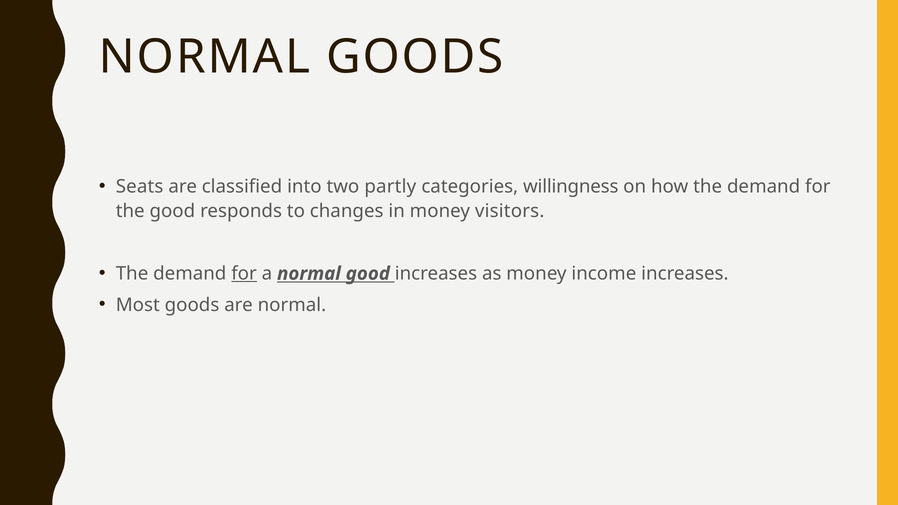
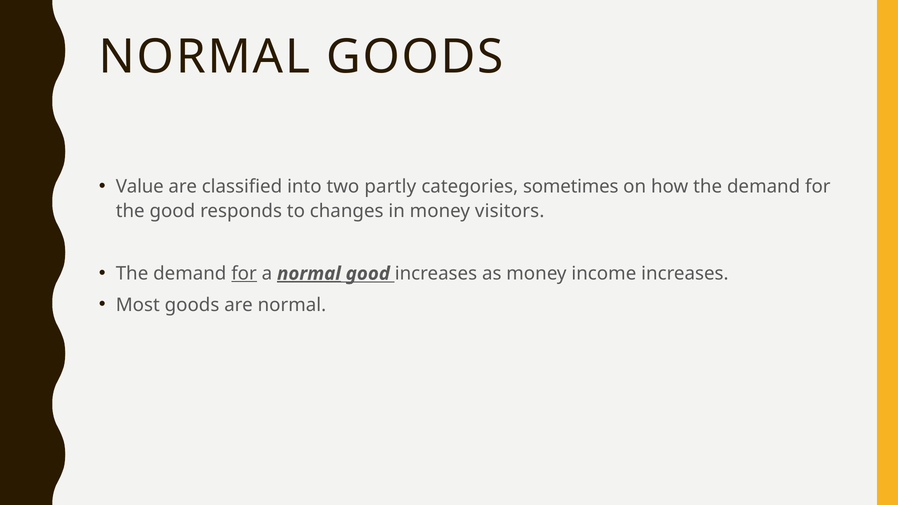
Seats: Seats -> Value (140, 187)
willingness: willingness -> sometimes (571, 187)
normal underline: none -> present (309, 274)
